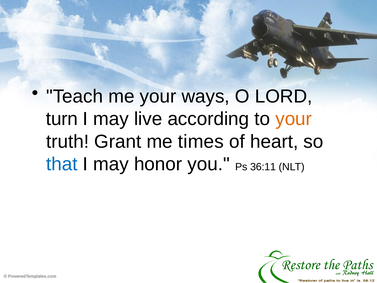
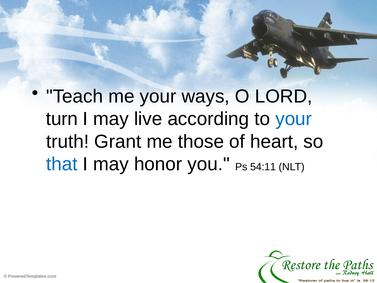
your colour: orange -> blue (294, 119)
times: times -> those (201, 141)
36:11: 36:11 -> 54:11 (263, 167)
